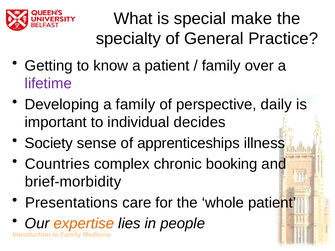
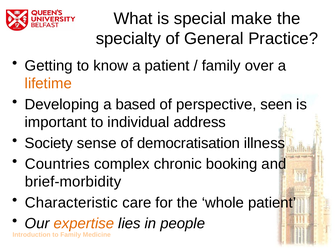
lifetime colour: purple -> orange (48, 84)
a family: family -> based (136, 105)
daily: daily -> seen (276, 105)
decides: decides -> address (200, 122)
apprenticeships: apprenticeships -> democratisation (189, 143)
Presentations: Presentations -> Characteristic (71, 203)
